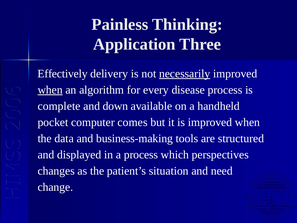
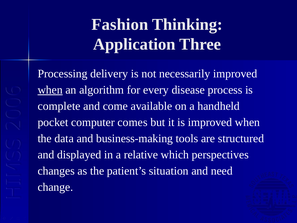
Painless: Painless -> Fashion (120, 24)
Effectively: Effectively -> Processing (63, 74)
necessarily underline: present -> none (185, 74)
down: down -> come (115, 106)
a process: process -> relative (141, 154)
